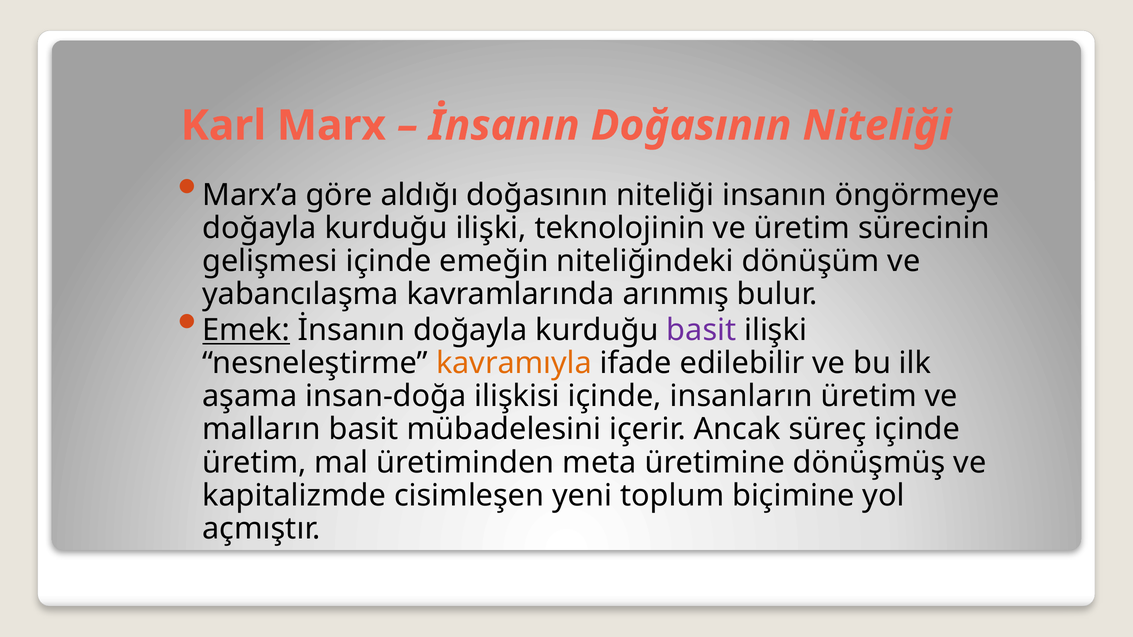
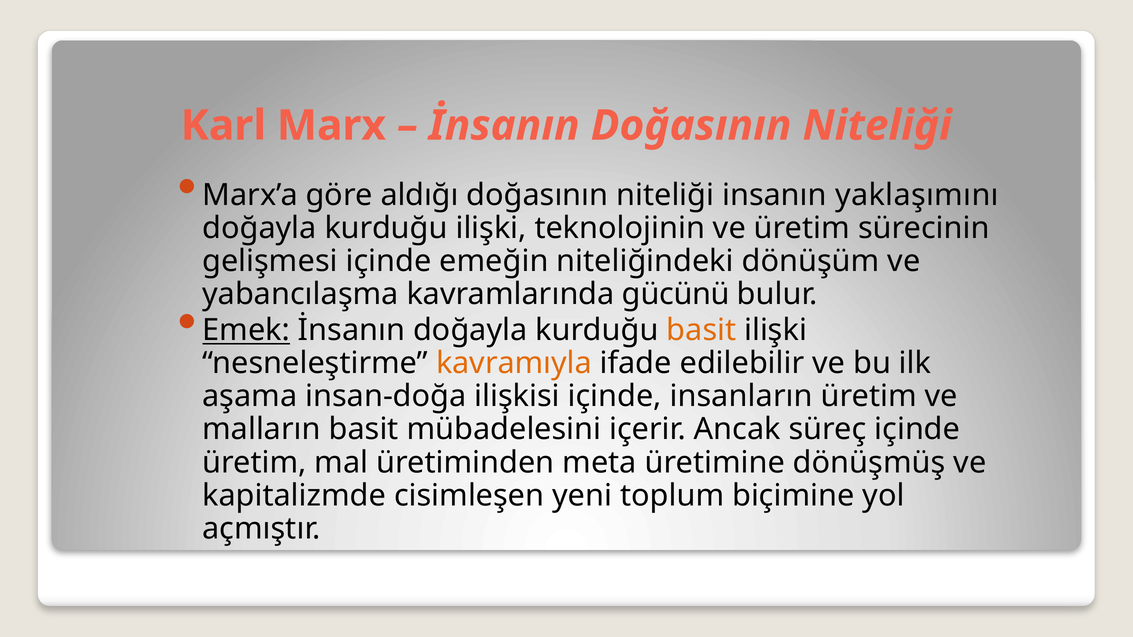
öngörmeye: öngörmeye -> yaklaşımını (917, 195)
arınmış: arınmış -> gücünü (676, 294)
basit colour: purple -> orange (701, 330)
